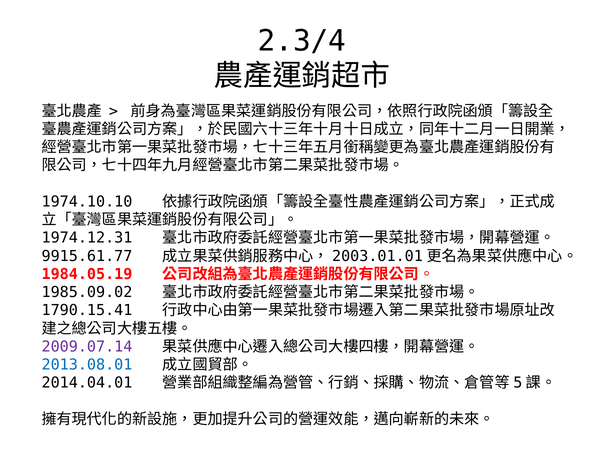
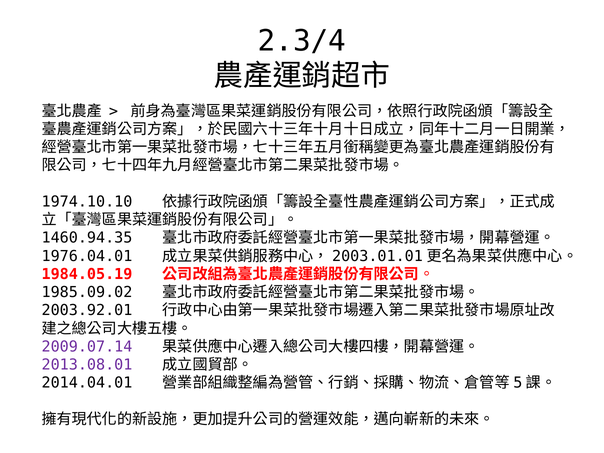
1974.12.31: 1974.12.31 -> 1460.94.35 (87, 238)
9915.61.77: 9915.61.77 -> 1976.04.01 (87, 256)
1790.15.41: 1790.15.41 -> 2003.92.01 (87, 310)
2013.08.01 colour: blue -> purple (87, 365)
